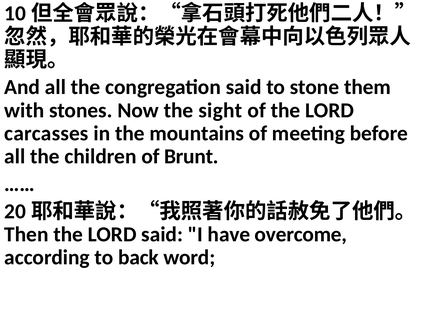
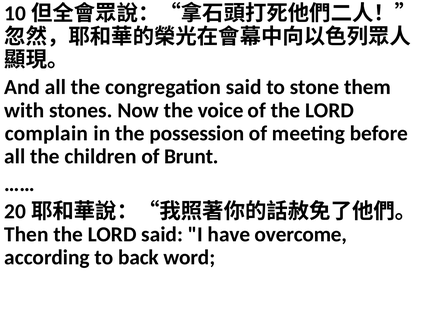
sight: sight -> voice (221, 110)
carcasses: carcasses -> complain (46, 133)
mountains: mountains -> possession (197, 133)
